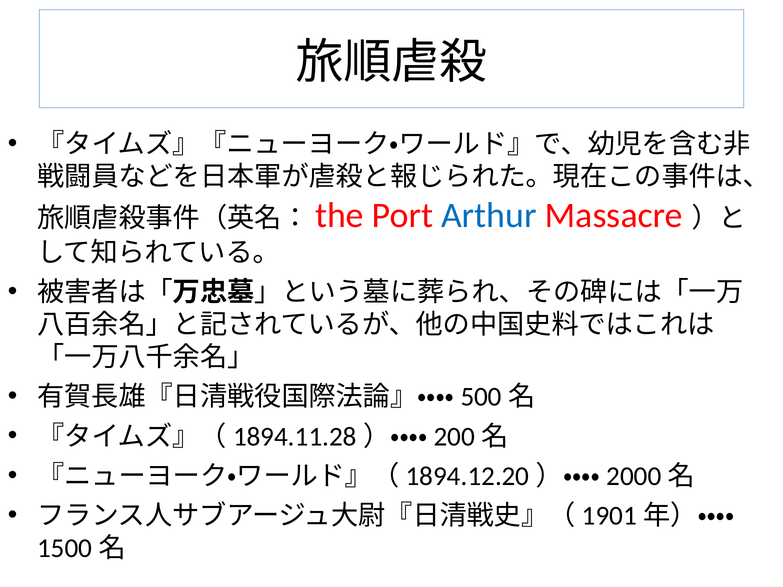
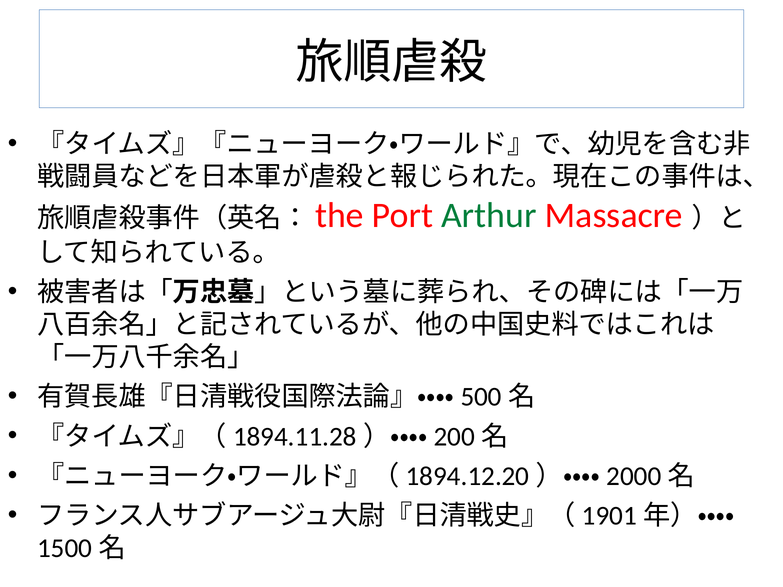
Arthur colour: blue -> green (489, 216)
